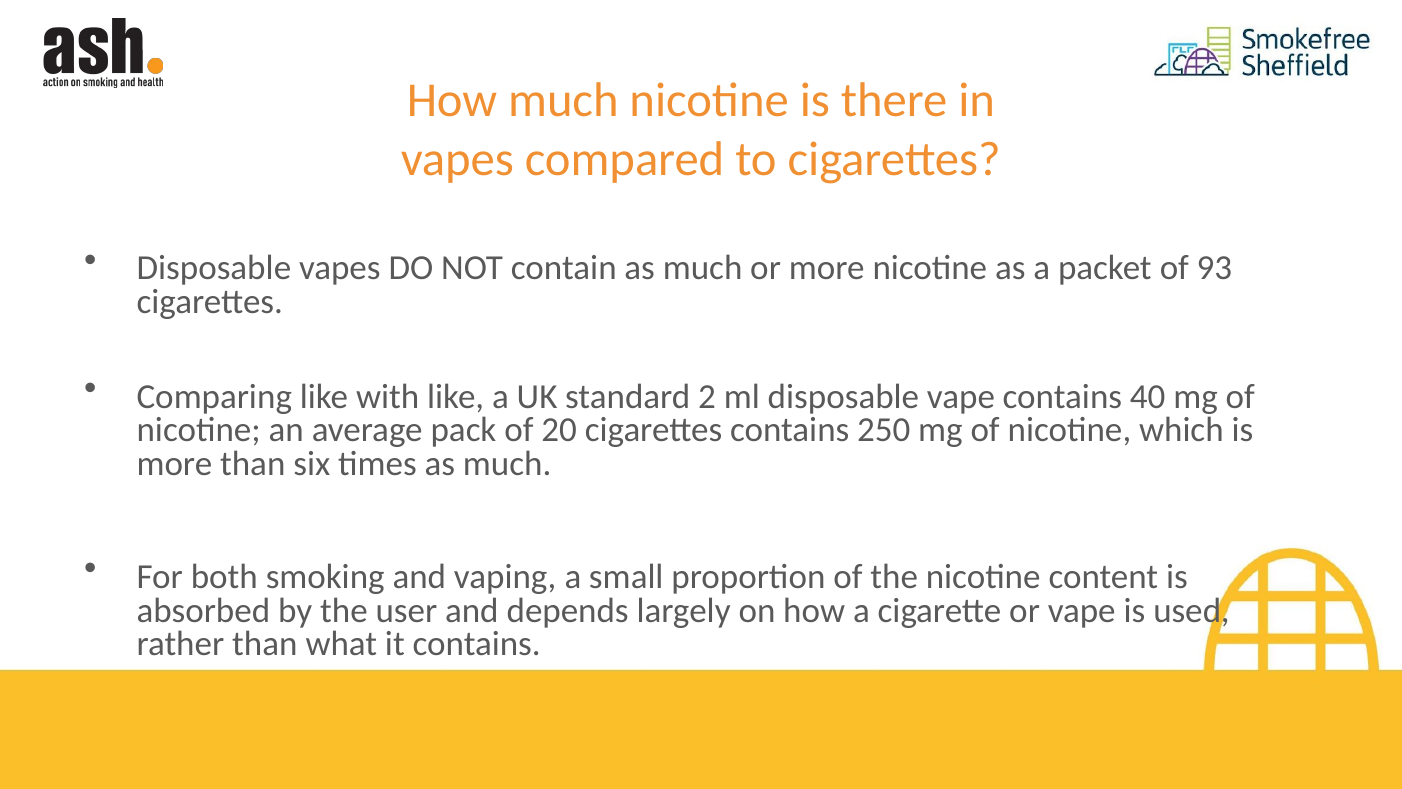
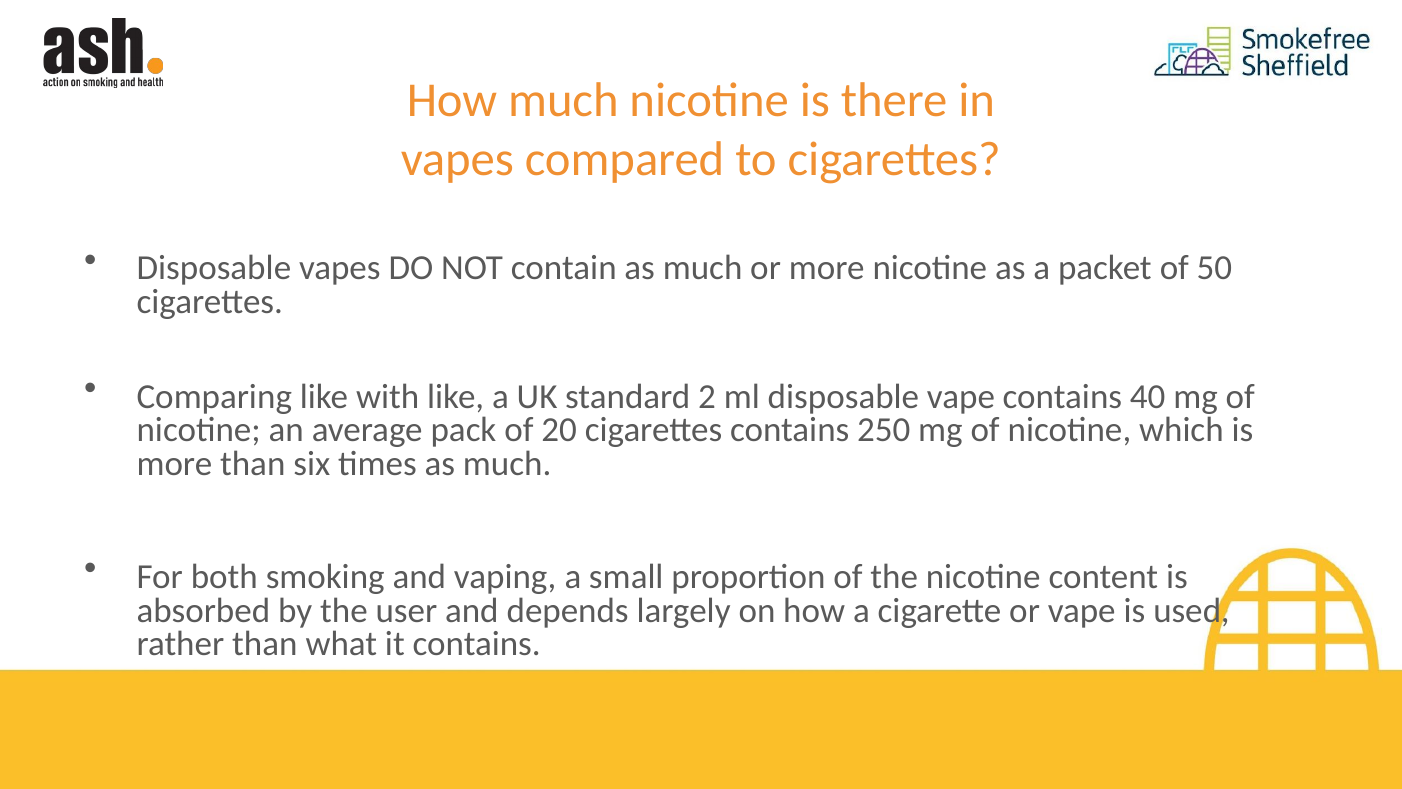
93: 93 -> 50 (1214, 268)
